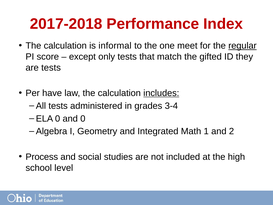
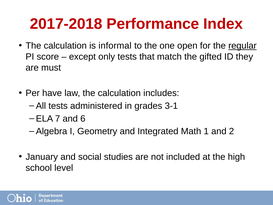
meet: meet -> open (187, 46)
are tests: tests -> must (51, 68)
includes underline: present -> none (161, 93)
3-4: 3-4 -> 3-1 (171, 106)
ELA 0: 0 -> 7 (58, 118)
and 0: 0 -> 6 (83, 118)
Process: Process -> January (42, 157)
